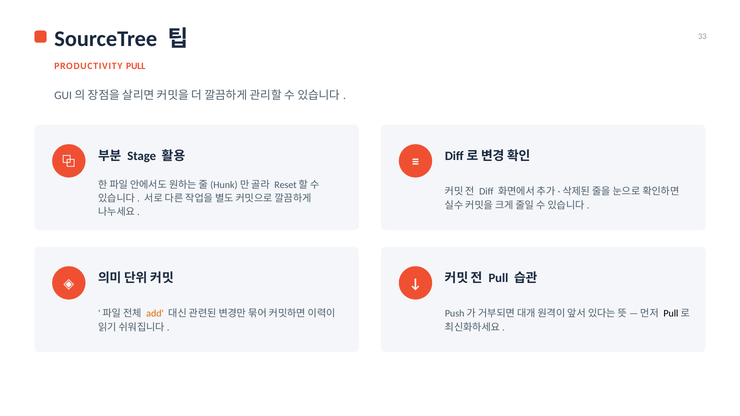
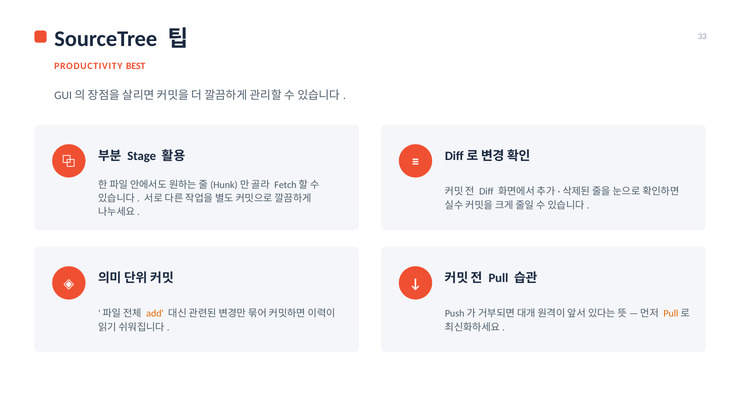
PRODUCTIVITY PULL: PULL -> BEST (136, 66)
Reset: Reset -> Fetch (285, 185)
Pull colour: black -> orange (671, 314)
